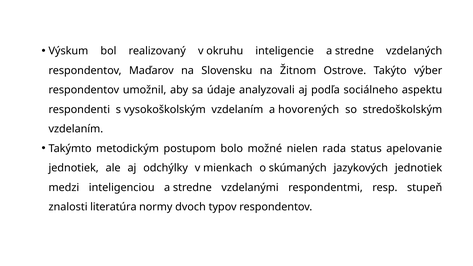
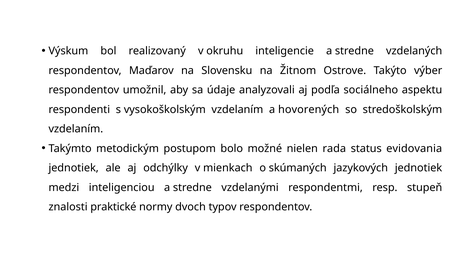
apelovanie: apelovanie -> evidovania (414, 148)
literatúra: literatúra -> praktické (113, 207)
